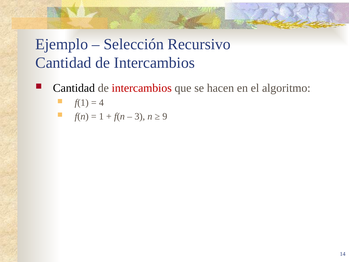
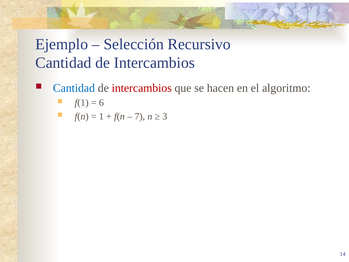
Cantidad colour: black -> blue (74, 88)
4: 4 -> 6 (101, 103)
3: 3 -> 7 (140, 116)
9: 9 -> 3 (165, 116)
